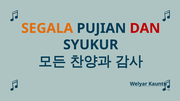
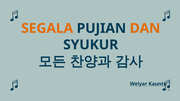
DAN colour: red -> orange (145, 28)
